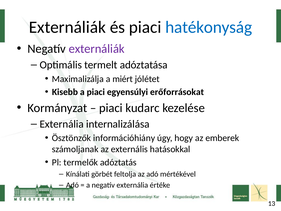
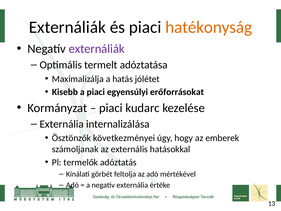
hatékonyság colour: blue -> orange (209, 27)
miért: miért -> hatás (123, 79)
információhiány: információhiány -> következményei (124, 138)
